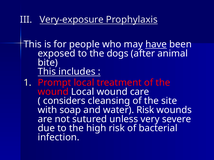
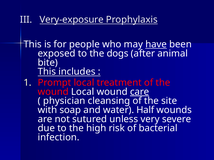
care underline: none -> present (140, 92)
considers: considers -> physician (64, 101)
water Risk: Risk -> Half (145, 110)
